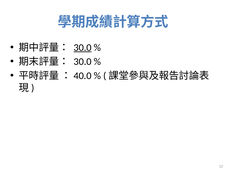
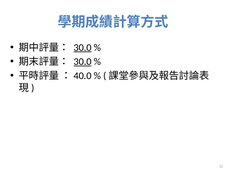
30.0 underline: none -> present (83, 61)
